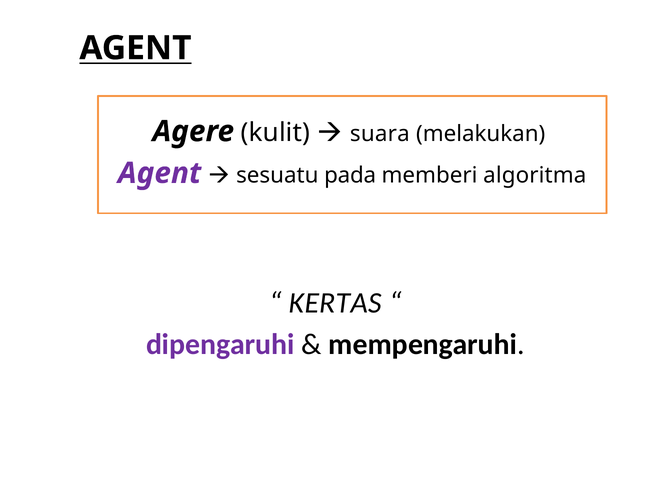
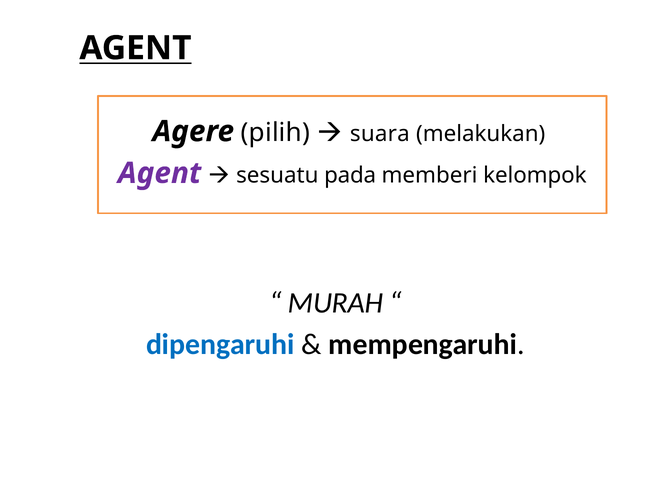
kulit: kulit -> pilih (275, 133)
algoritma: algoritma -> kelompok (535, 176)
KERTAS: KERTAS -> MURAH (336, 303)
dipengaruhi colour: purple -> blue (220, 345)
